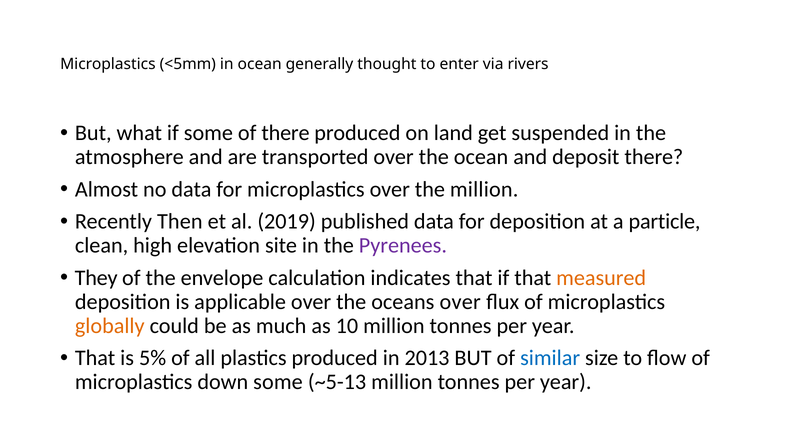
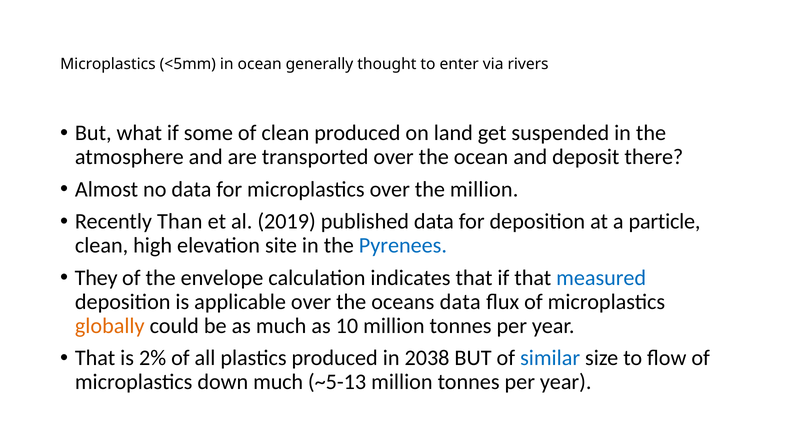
of there: there -> clean (285, 133)
Then: Then -> Than (180, 221)
Pyrenees colour: purple -> blue (403, 245)
measured colour: orange -> blue (601, 278)
oceans over: over -> data (460, 302)
5%: 5% -> 2% (153, 358)
2013: 2013 -> 2038 (427, 358)
down some: some -> much (278, 382)
